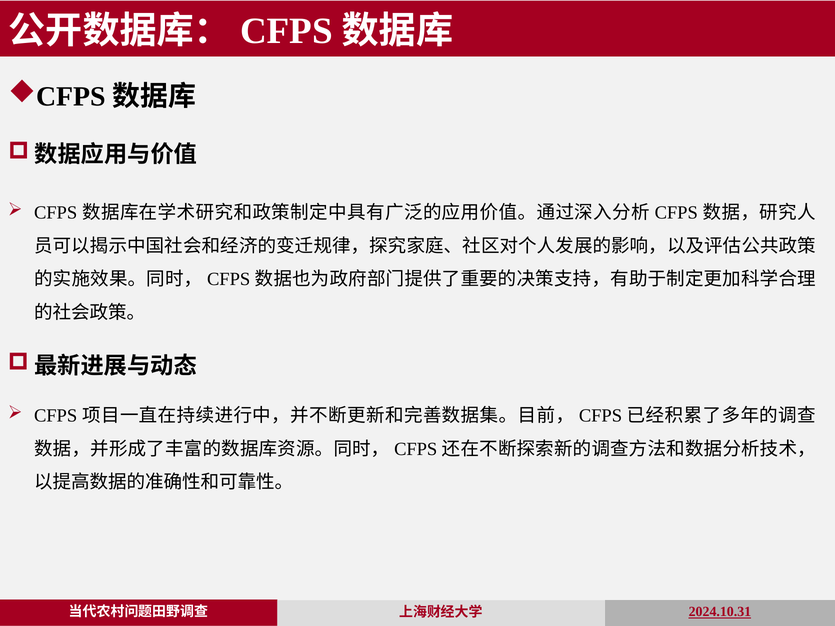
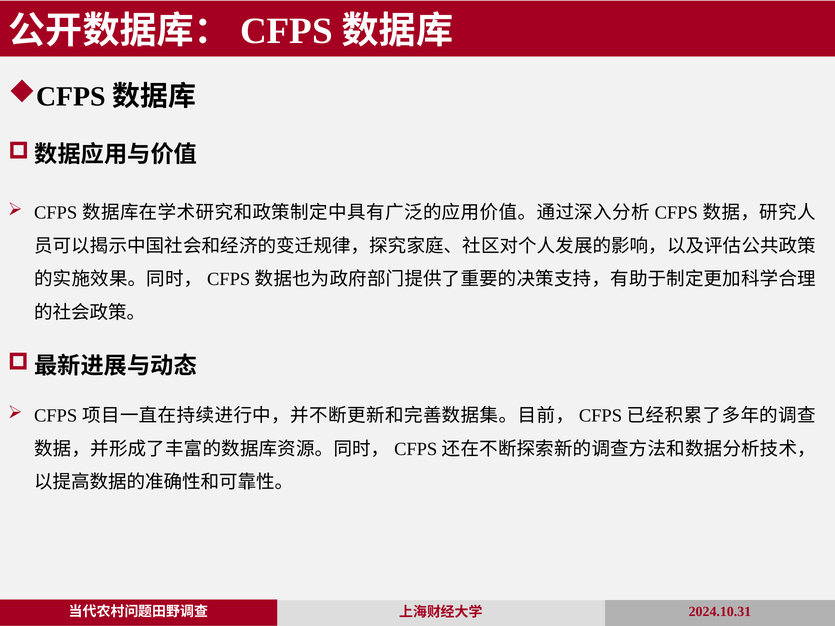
2024.10.31 underline: present -> none (720, 612)
